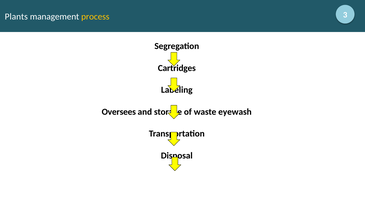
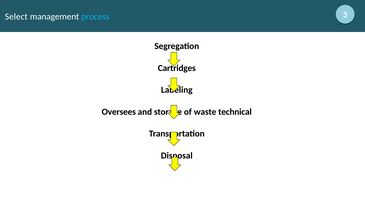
Plants: Plants -> Select (16, 17)
process colour: yellow -> light blue (95, 17)
eyewash: eyewash -> technical (235, 112)
